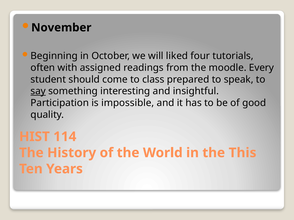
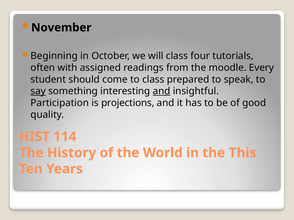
will liked: liked -> class (177, 56)
and underline: none -> present (162, 91)
impossible: impossible -> projections (128, 103)
